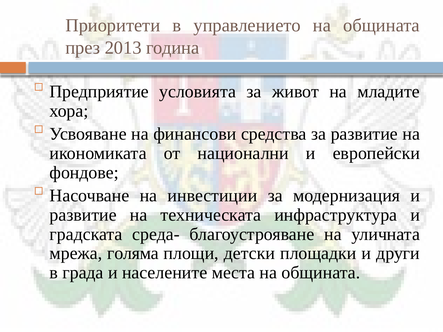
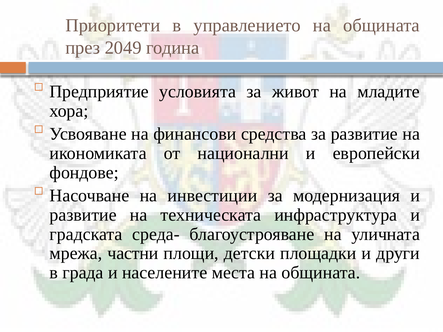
2013: 2013 -> 2049 (123, 48)
голяма: голяма -> частни (133, 254)
